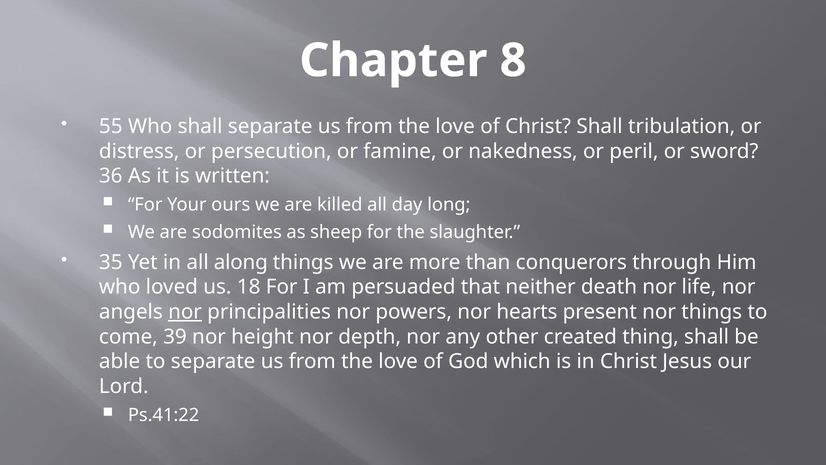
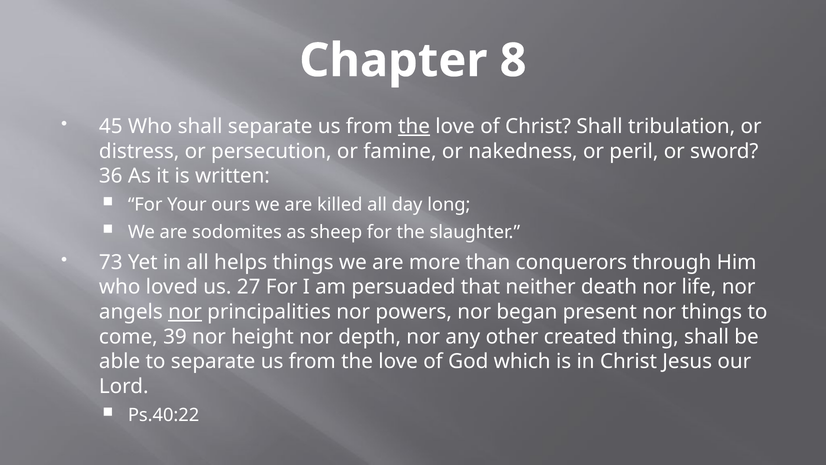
55: 55 -> 45 (111, 126)
the underline: none -> present (414, 126)
35: 35 -> 73 (111, 262)
along: along -> helps (241, 262)
18: 18 -> 27 (249, 287)
hearts: hearts -> began (527, 312)
Ps.41:22: Ps.41:22 -> Ps.40:22 (164, 415)
